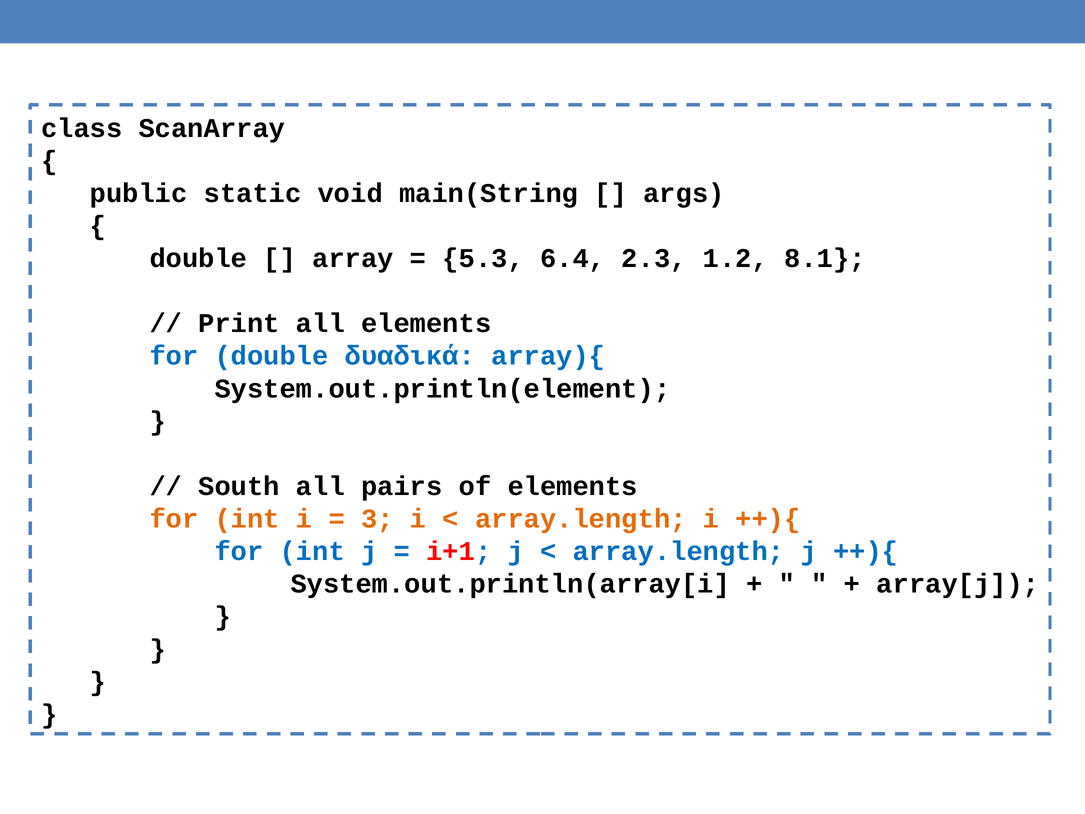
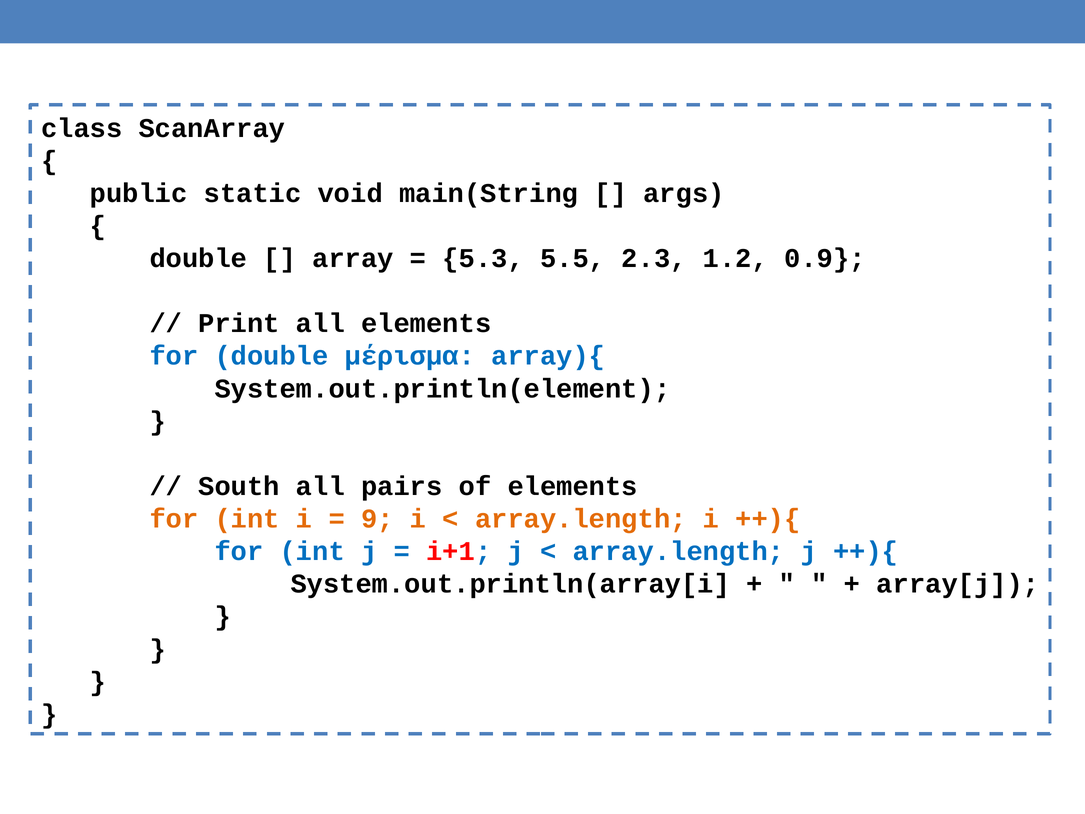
6.4: 6.4 -> 5.5 (573, 258)
8.1: 8.1 -> 0.9 (825, 258)
δυαδικά: δυαδικά -> μέρισμα (410, 356)
3: 3 -> 9 (377, 519)
